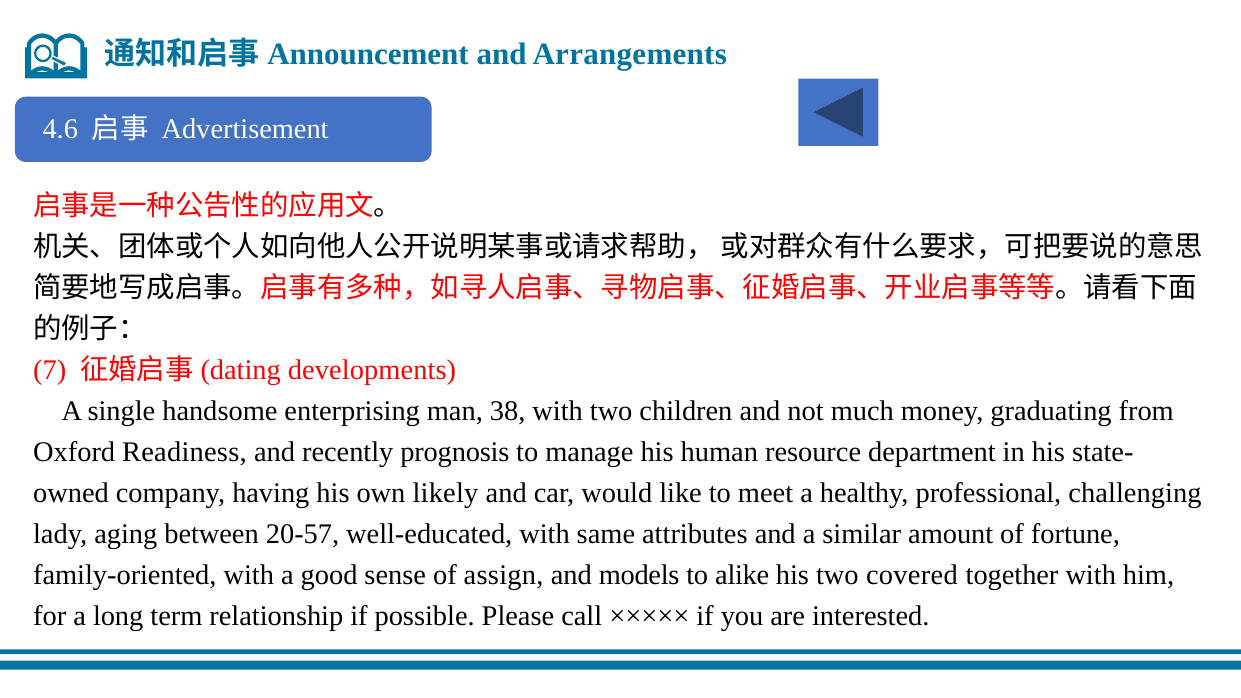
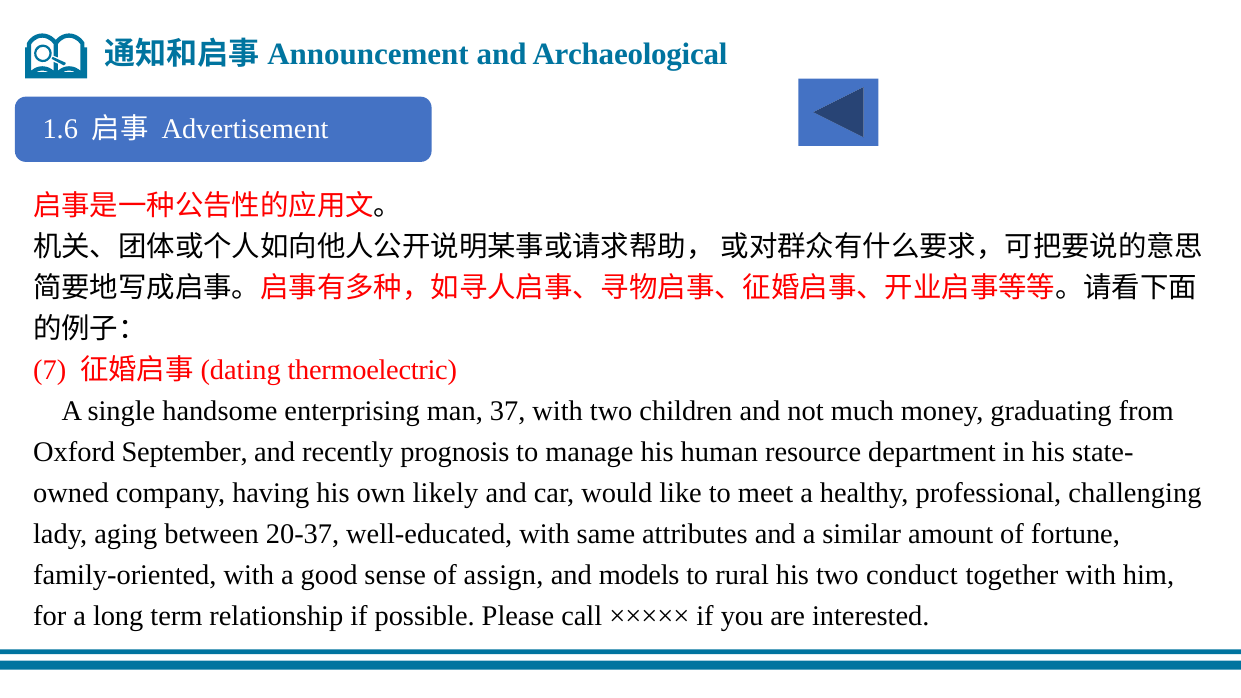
Arrangements: Arrangements -> Archaeological (630, 54)
4.6: 4.6 -> 1.6 (60, 129)
developments: developments -> thermoelectric (372, 370)
38: 38 -> 37 (508, 411)
Readiness: Readiness -> September (185, 452)
20-57: 20-57 -> 20-37 (303, 534)
alike: alike -> rural (742, 575)
covered: covered -> conduct (912, 575)
